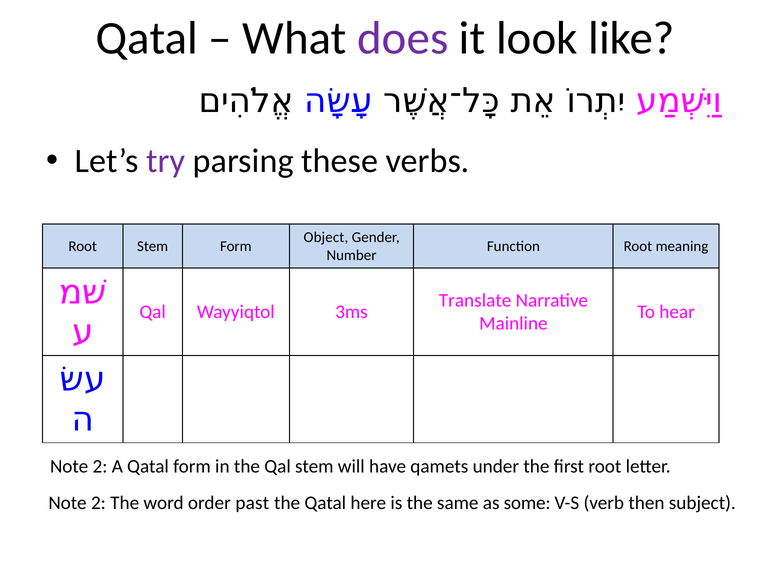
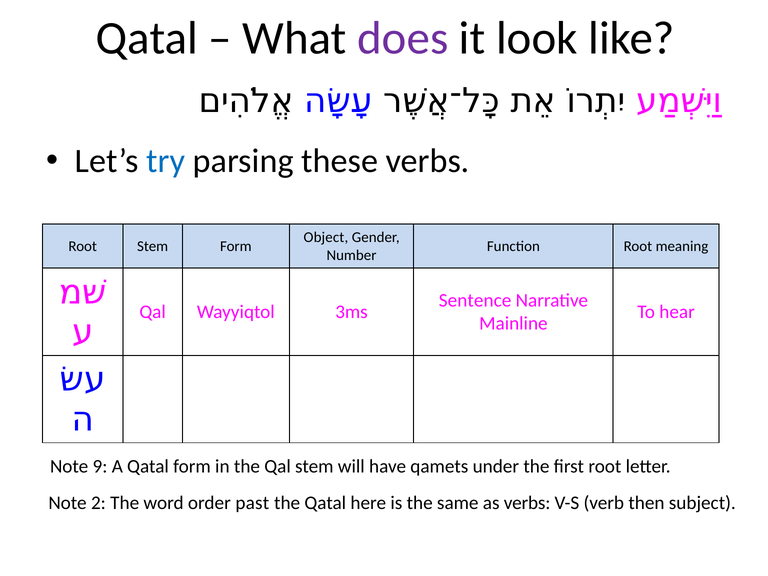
try colour: purple -> blue (166, 161)
Translate: Translate -> Sentence (475, 300)
2: 2 -> 9 (100, 466)
as some: some -> verbs (527, 503)
